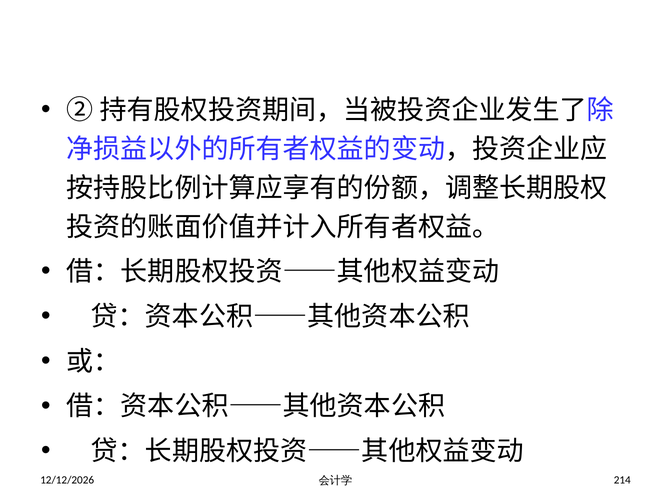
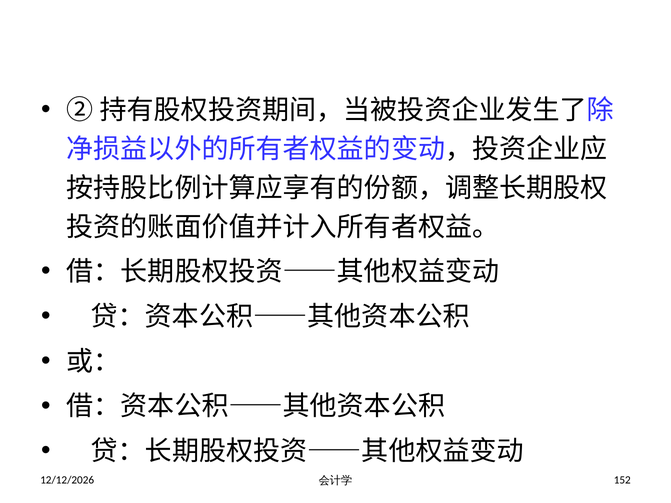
214: 214 -> 152 (622, 480)
